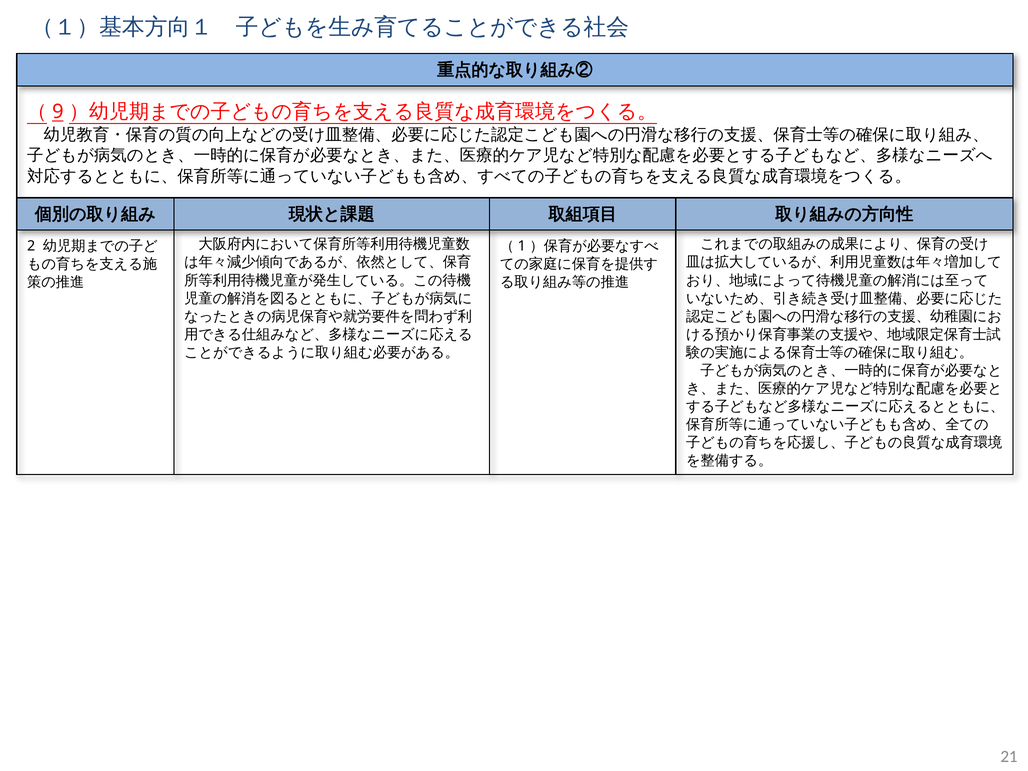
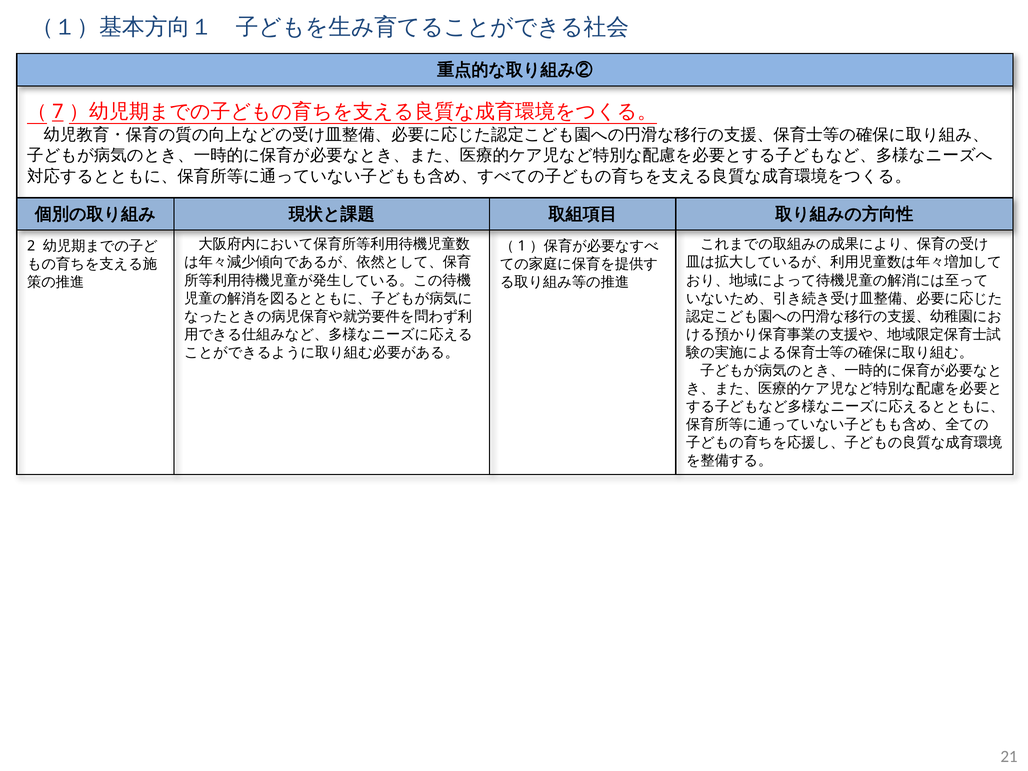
9: 9 -> 7 (58, 112)
